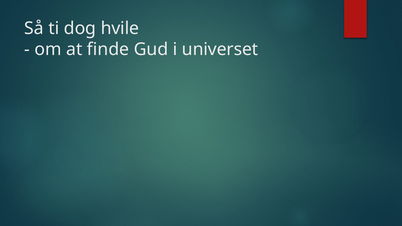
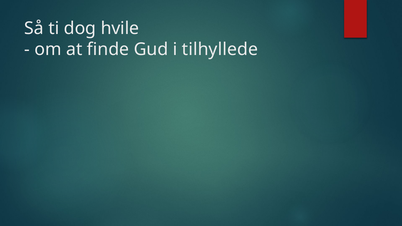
universet: universet -> tilhyllede (220, 49)
